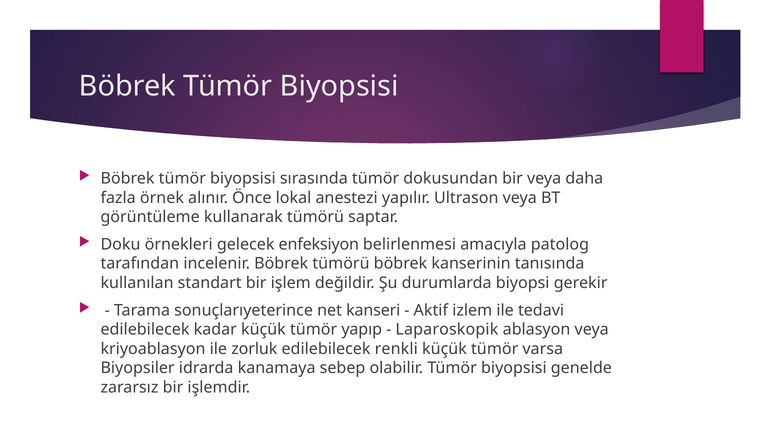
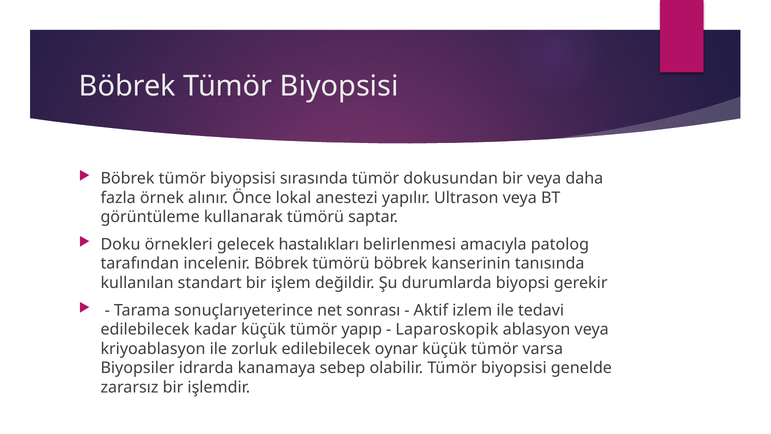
enfeksiyon: enfeksiyon -> hastalıkları (319, 244)
kanseri: kanseri -> sonrası (373, 310)
renkli: renkli -> oynar (396, 349)
